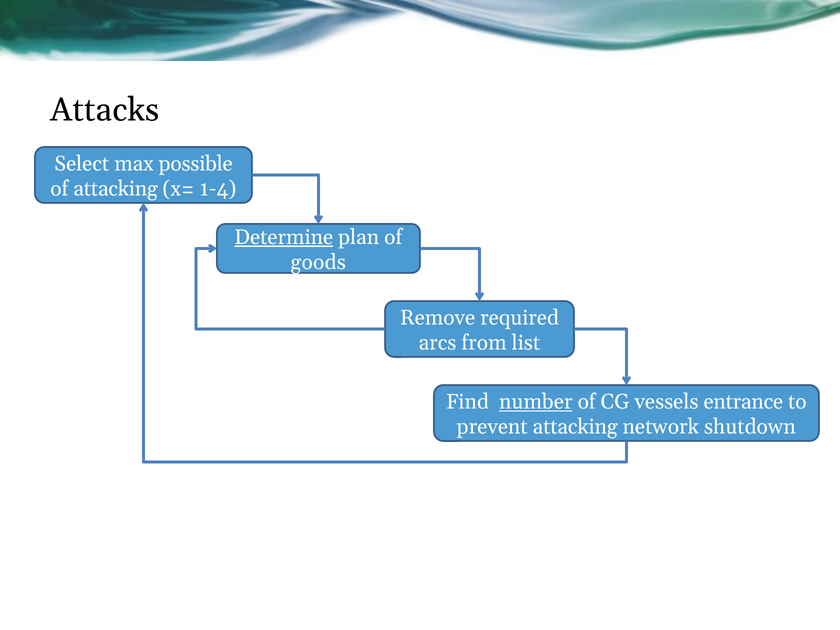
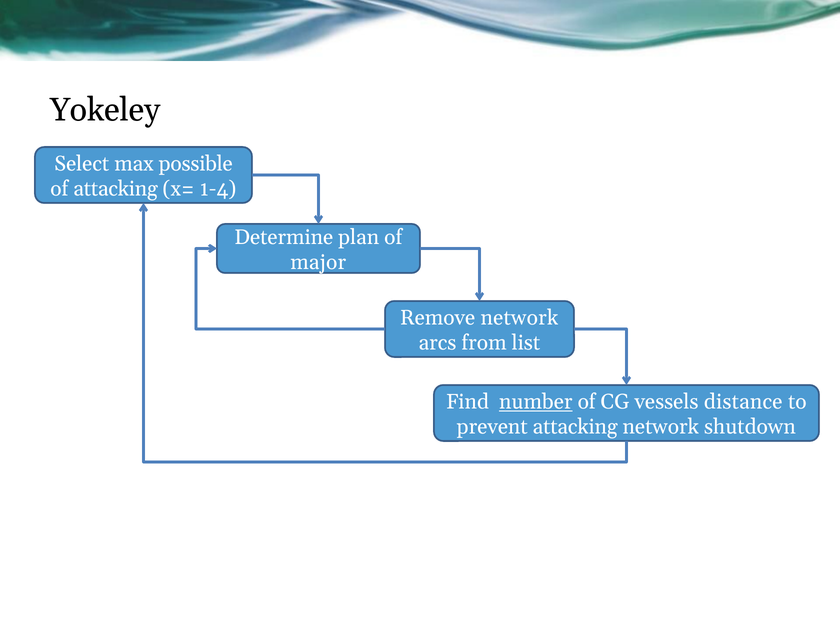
Attacks: Attacks -> Yokeley (105, 110)
Determine underline: present -> none (284, 237)
goods: goods -> major (318, 262)
Remove required: required -> network (519, 318)
entrance: entrance -> distance (743, 402)
